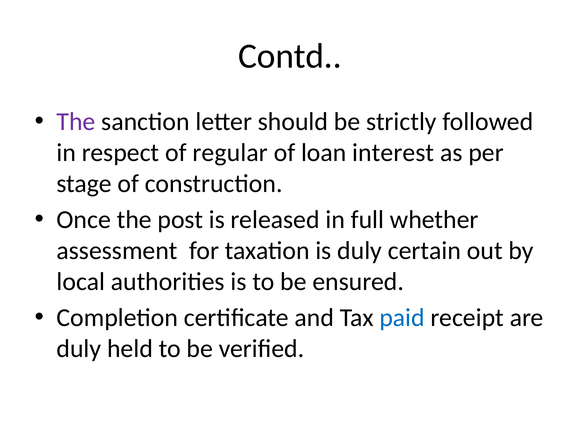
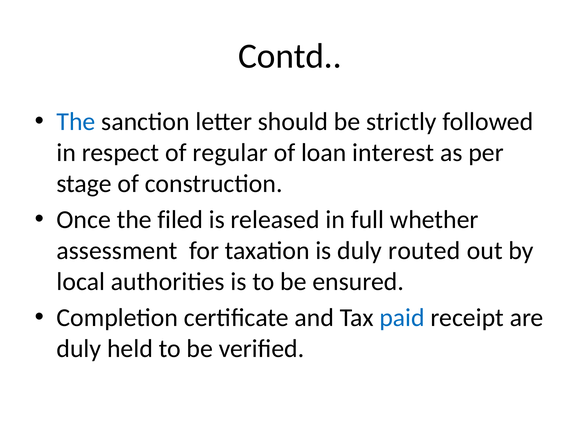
The colour: purple -> blue (76, 122)
post: post -> filed (180, 220)
certain: certain -> routed (424, 251)
